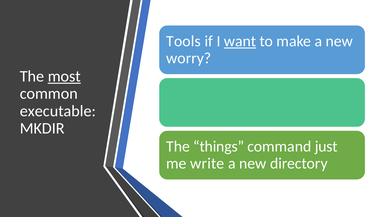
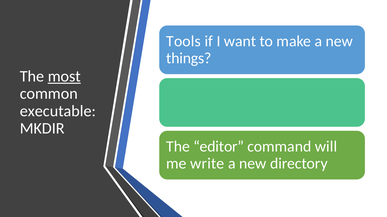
want underline: present -> none (240, 41)
worry: worry -> things (189, 58)
things: things -> editor (219, 147)
just: just -> will (326, 147)
